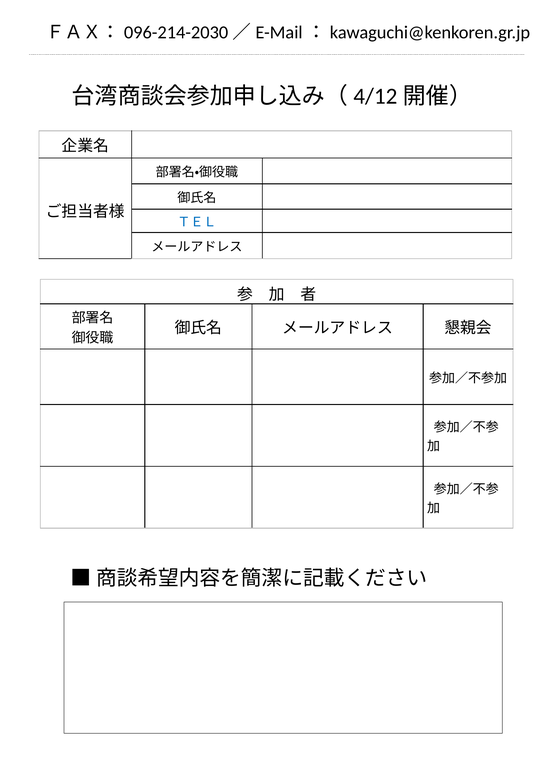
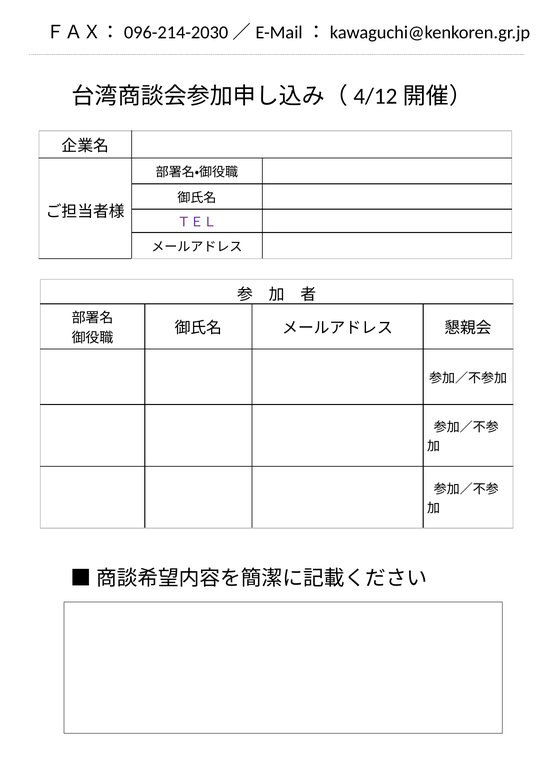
ＴＥＬ colour: blue -> purple (197, 222)
